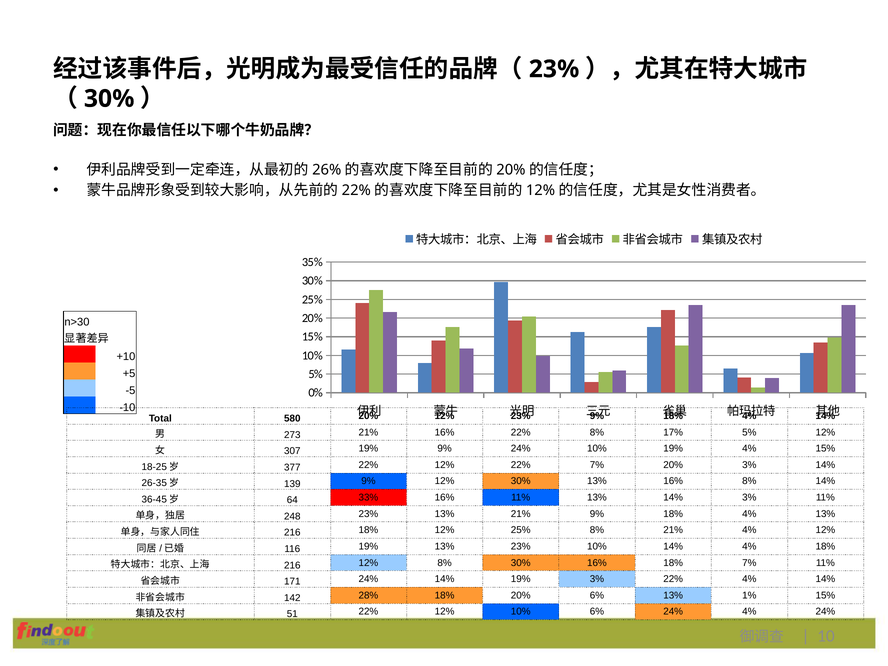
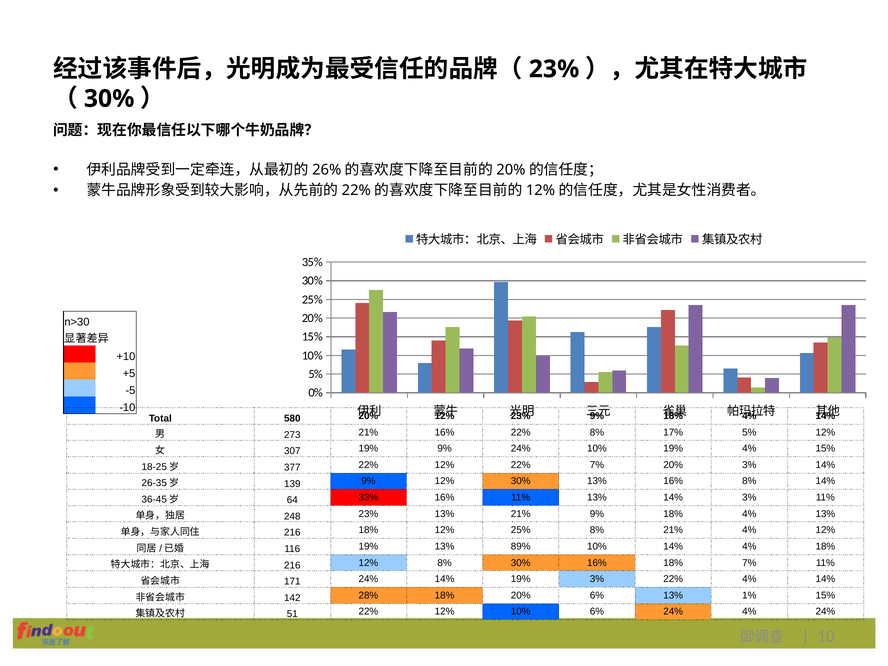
13% 23%: 23% -> 89% (521, 546)
